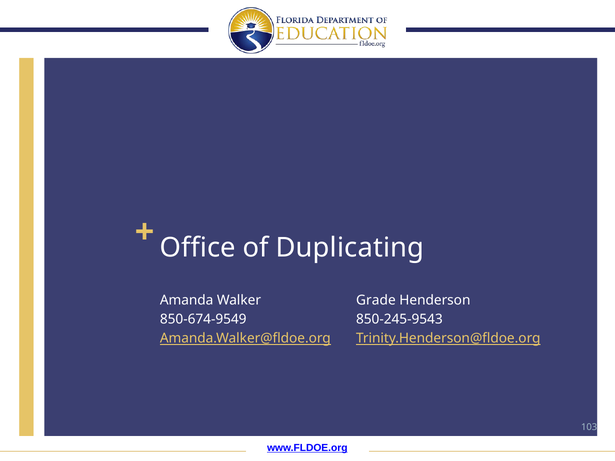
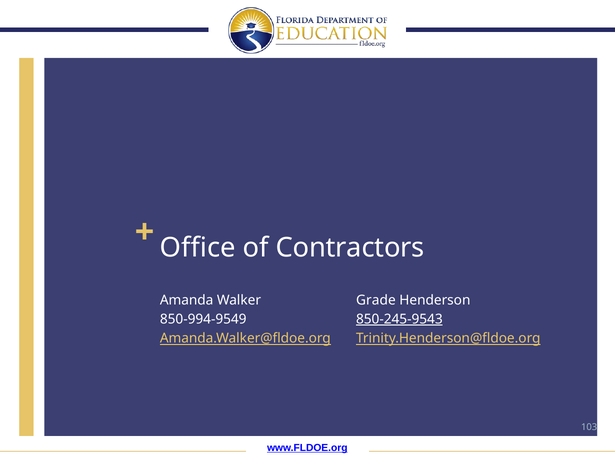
Duplicating: Duplicating -> Contractors (350, 248)
850-245-9543 underline: none -> present (399, 319)
850-674-9549: 850-674-9549 -> 850-994-9549 (203, 320)
